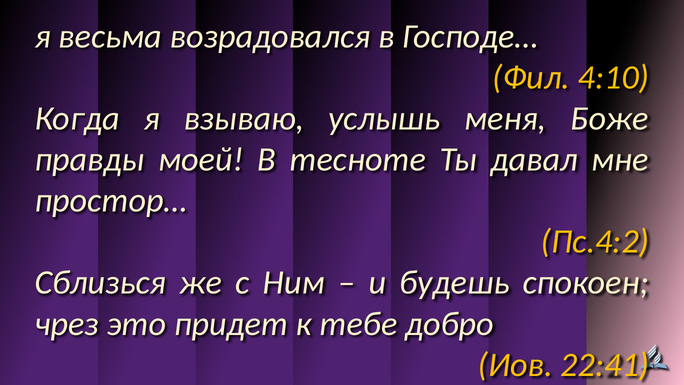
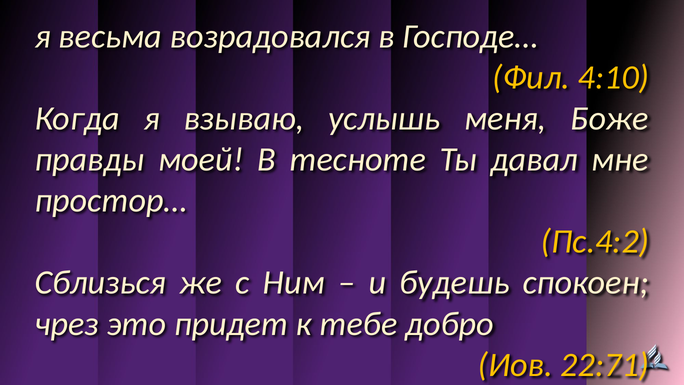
22:41: 22:41 -> 22:71 (605, 365)
